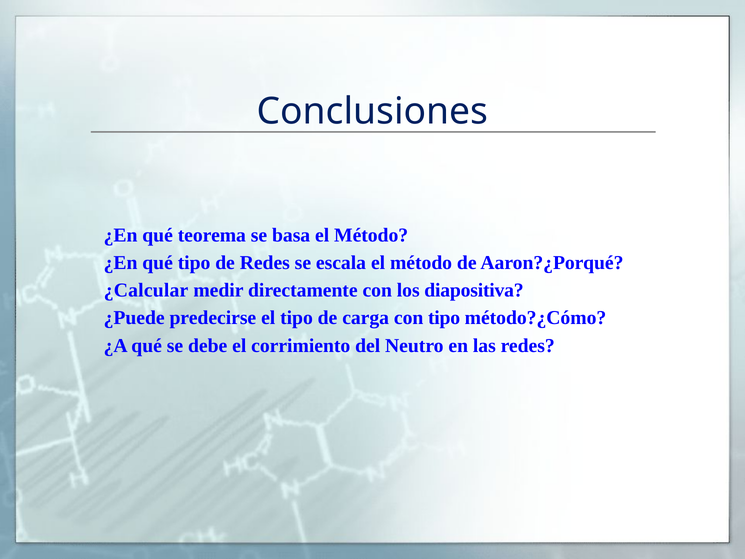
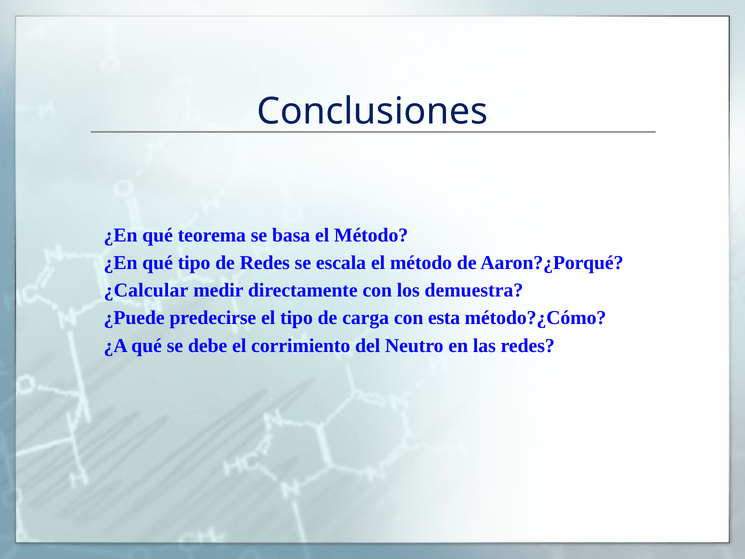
diapositiva: diapositiva -> demuestra (474, 290)
con tipo: tipo -> esta (444, 318)
